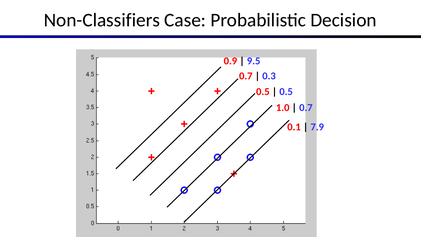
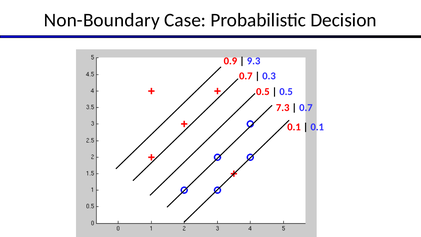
Non-Classifiers: Non-Classifiers -> Non-Boundary (102, 20)
9.5: 9.5 -> 9.3 (254, 61)
1.0: 1.0 -> 7.3 (283, 108)
7.9: 7.9 -> 0.1 (317, 127)
